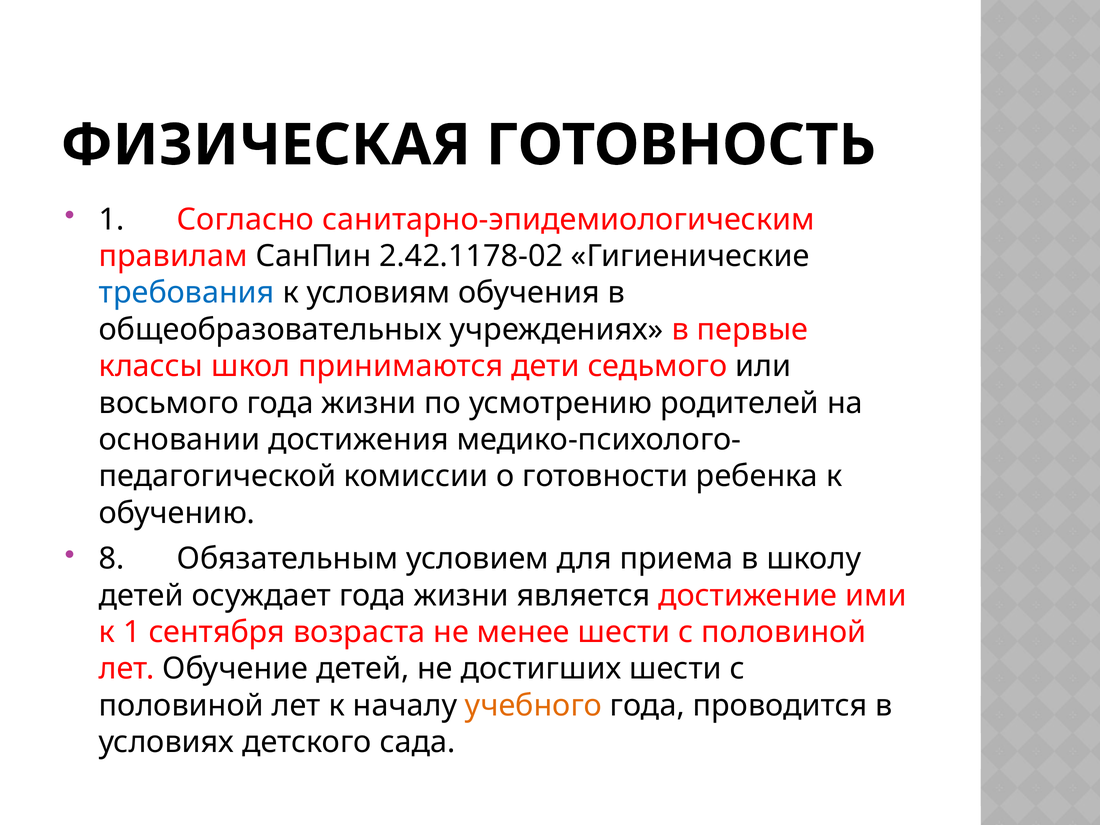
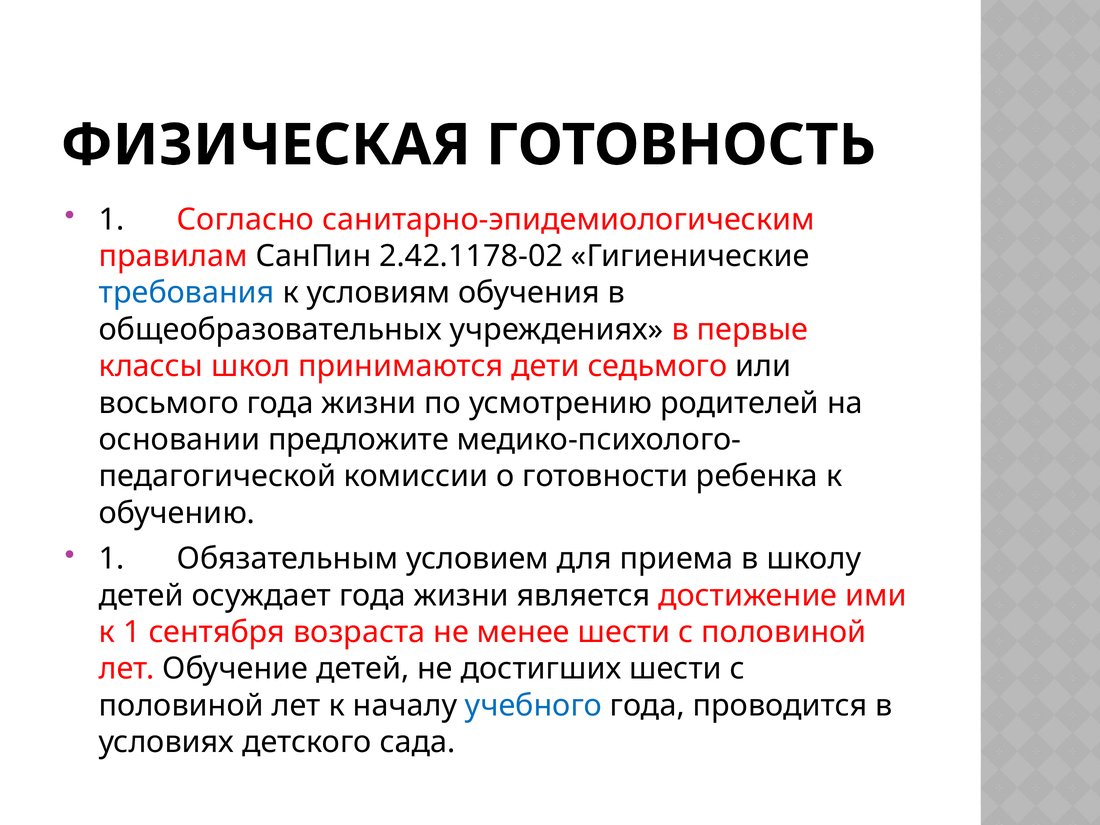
достижения: достижения -> предложите (358, 440)
8: 8 -> 1 (112, 559)
учебного colour: orange -> blue (534, 706)
